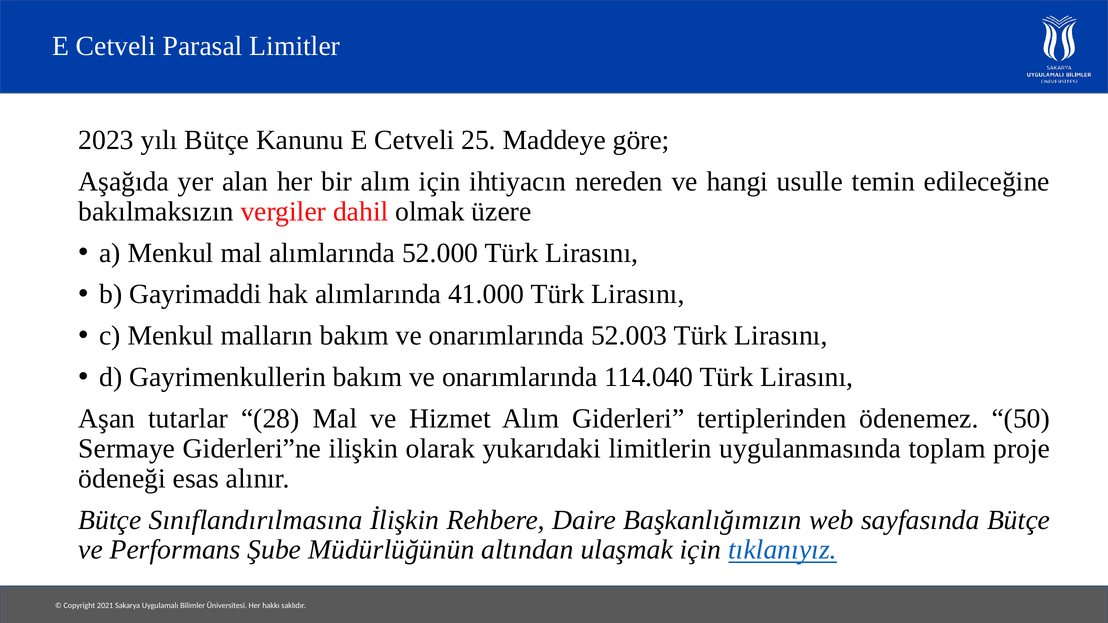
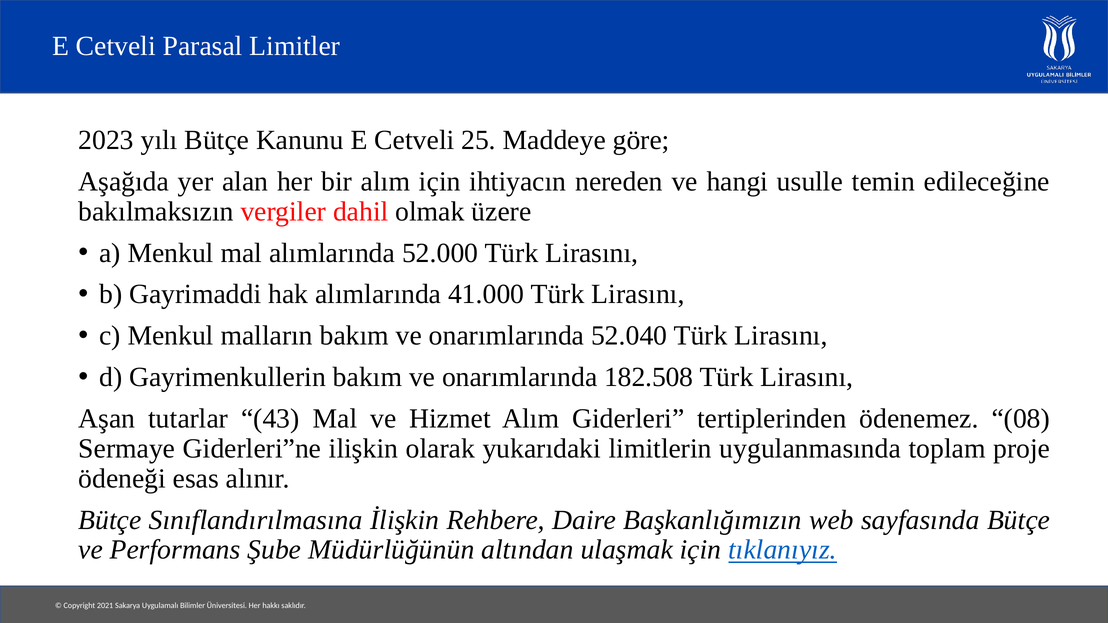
52.003: 52.003 -> 52.040 (629, 336)
114.040: 114.040 -> 182.508 (649, 377)
28: 28 -> 43 (270, 419)
50: 50 -> 08 (1021, 419)
